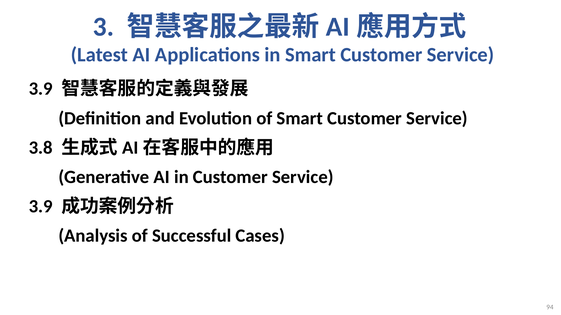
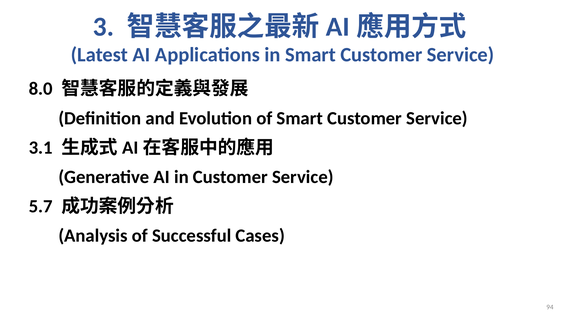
3.9: 3.9 -> 8.0 (41, 89)
3.8: 3.8 -> 3.1 (41, 148)
3.9: 3.9 -> 5.7 (41, 207)
